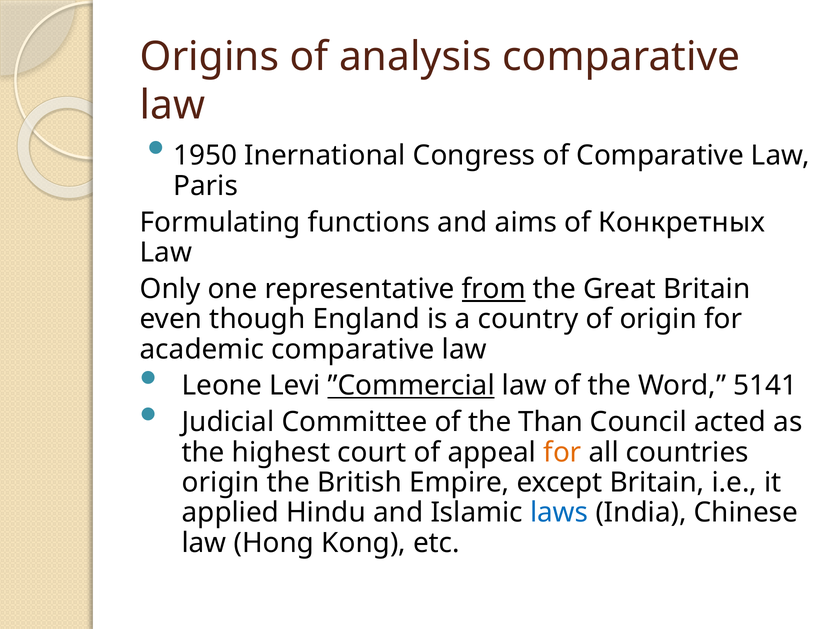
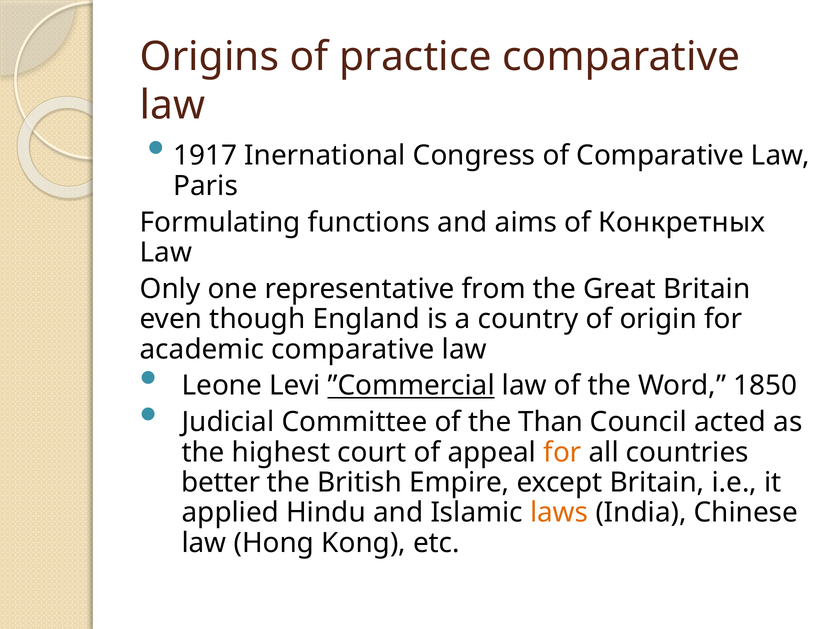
analysis: analysis -> practice (415, 57)
1950: 1950 -> 1917 (205, 156)
from underline: present -> none (494, 289)
5141: 5141 -> 1850 (765, 385)
origin: origin -> better (221, 482)
laws colour: blue -> orange (559, 512)
